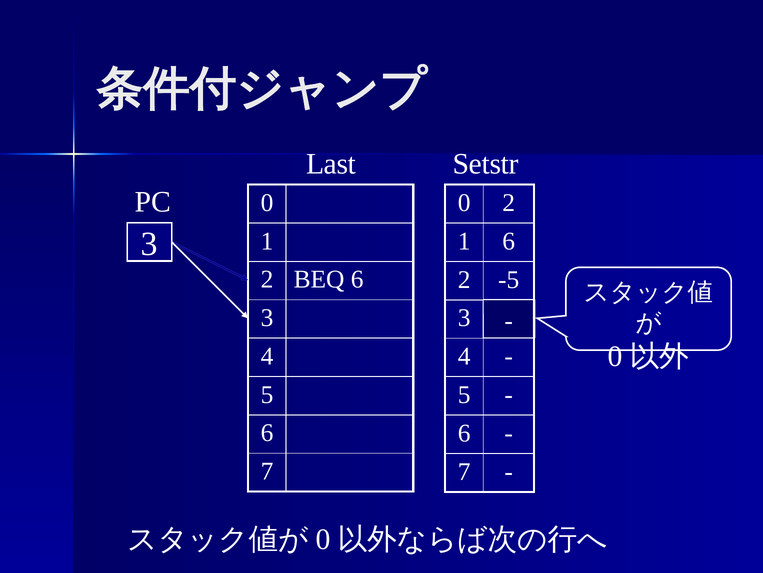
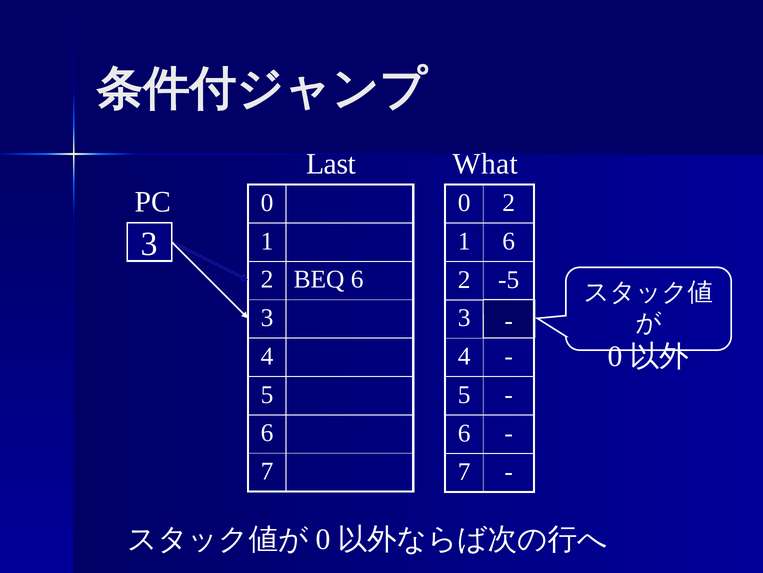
Setstr: Setstr -> What (485, 164)
